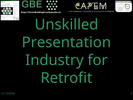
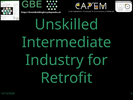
Presentation: Presentation -> Intermediate (67, 42)
